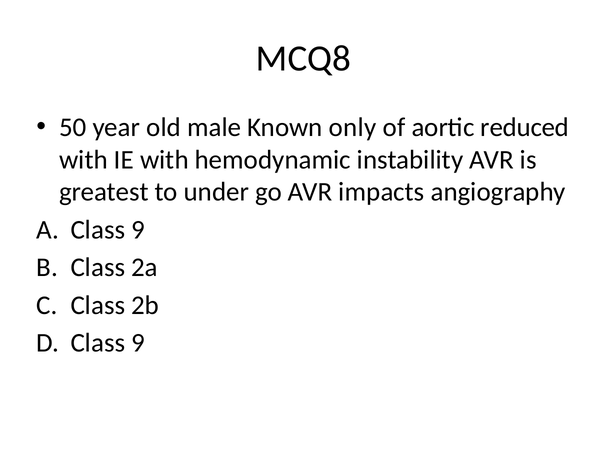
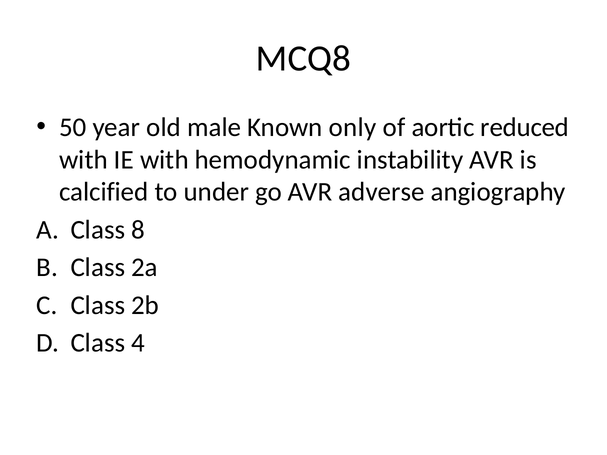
greatest: greatest -> calcified (104, 192)
impacts: impacts -> adverse (382, 192)
9: 9 -> 8 (138, 230)
9: 9 -> 4 (138, 343)
